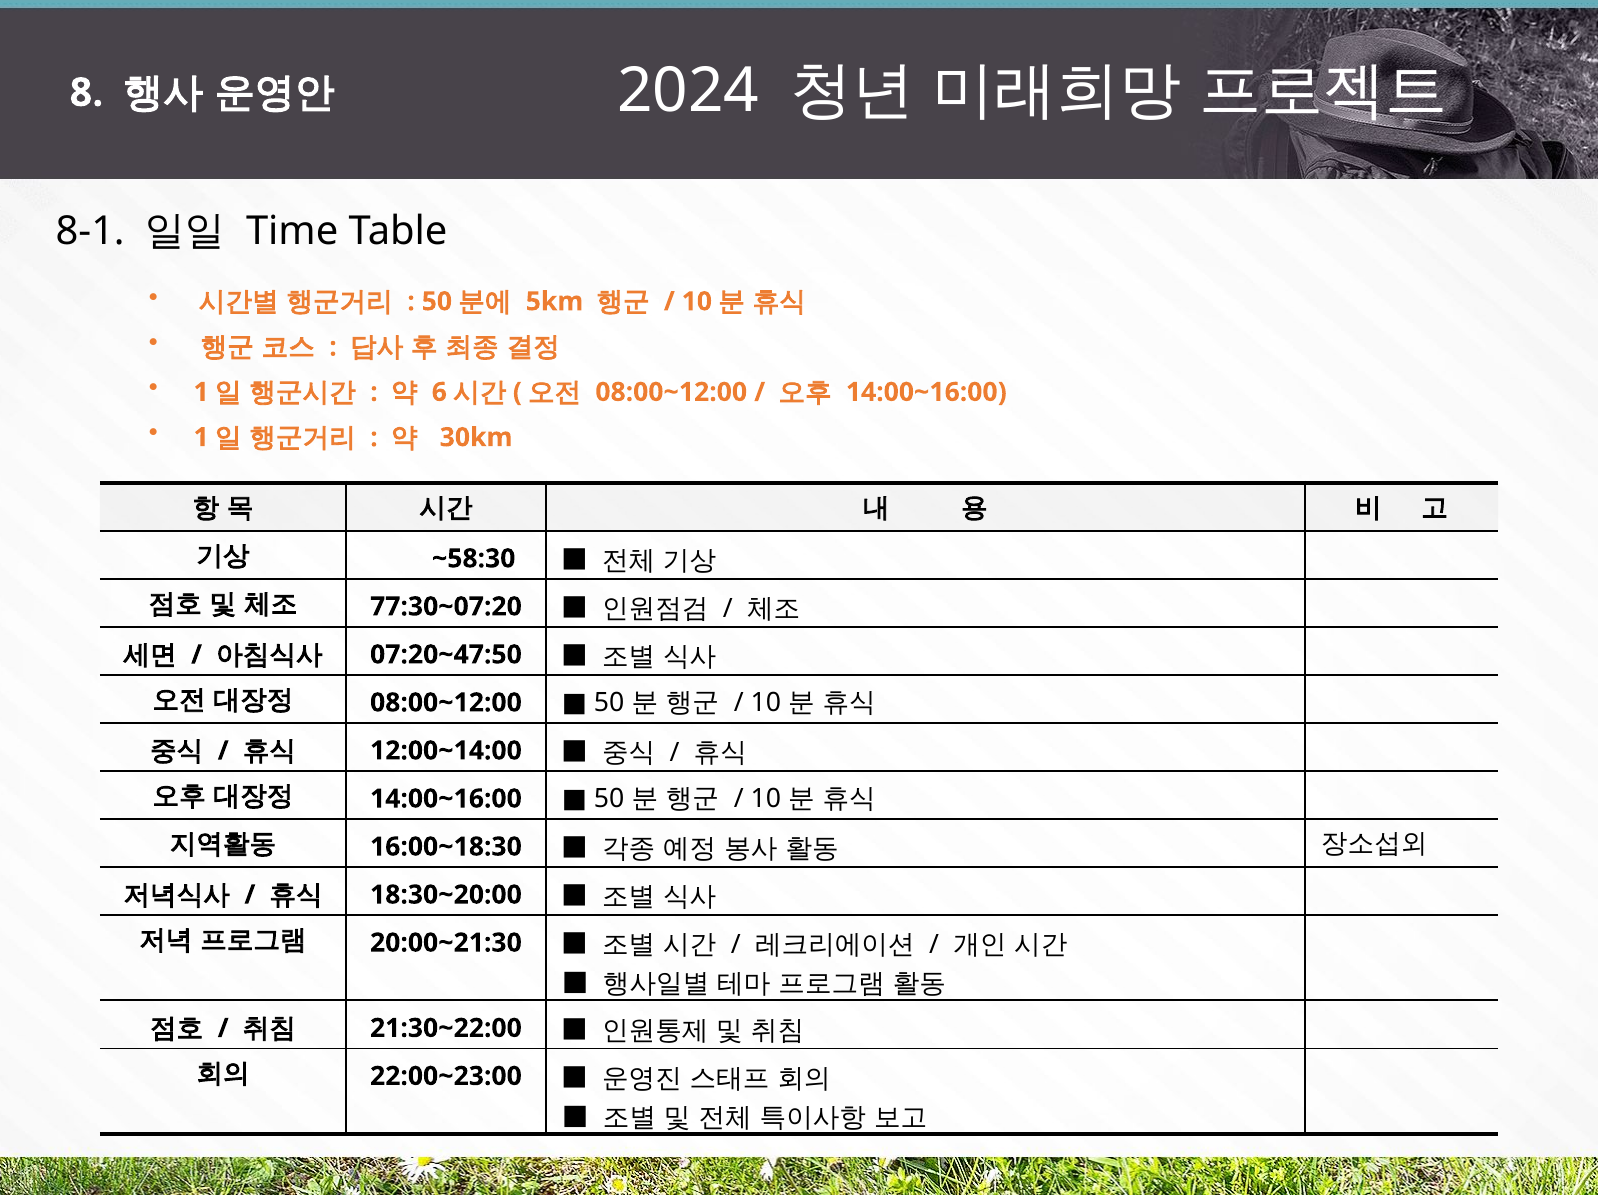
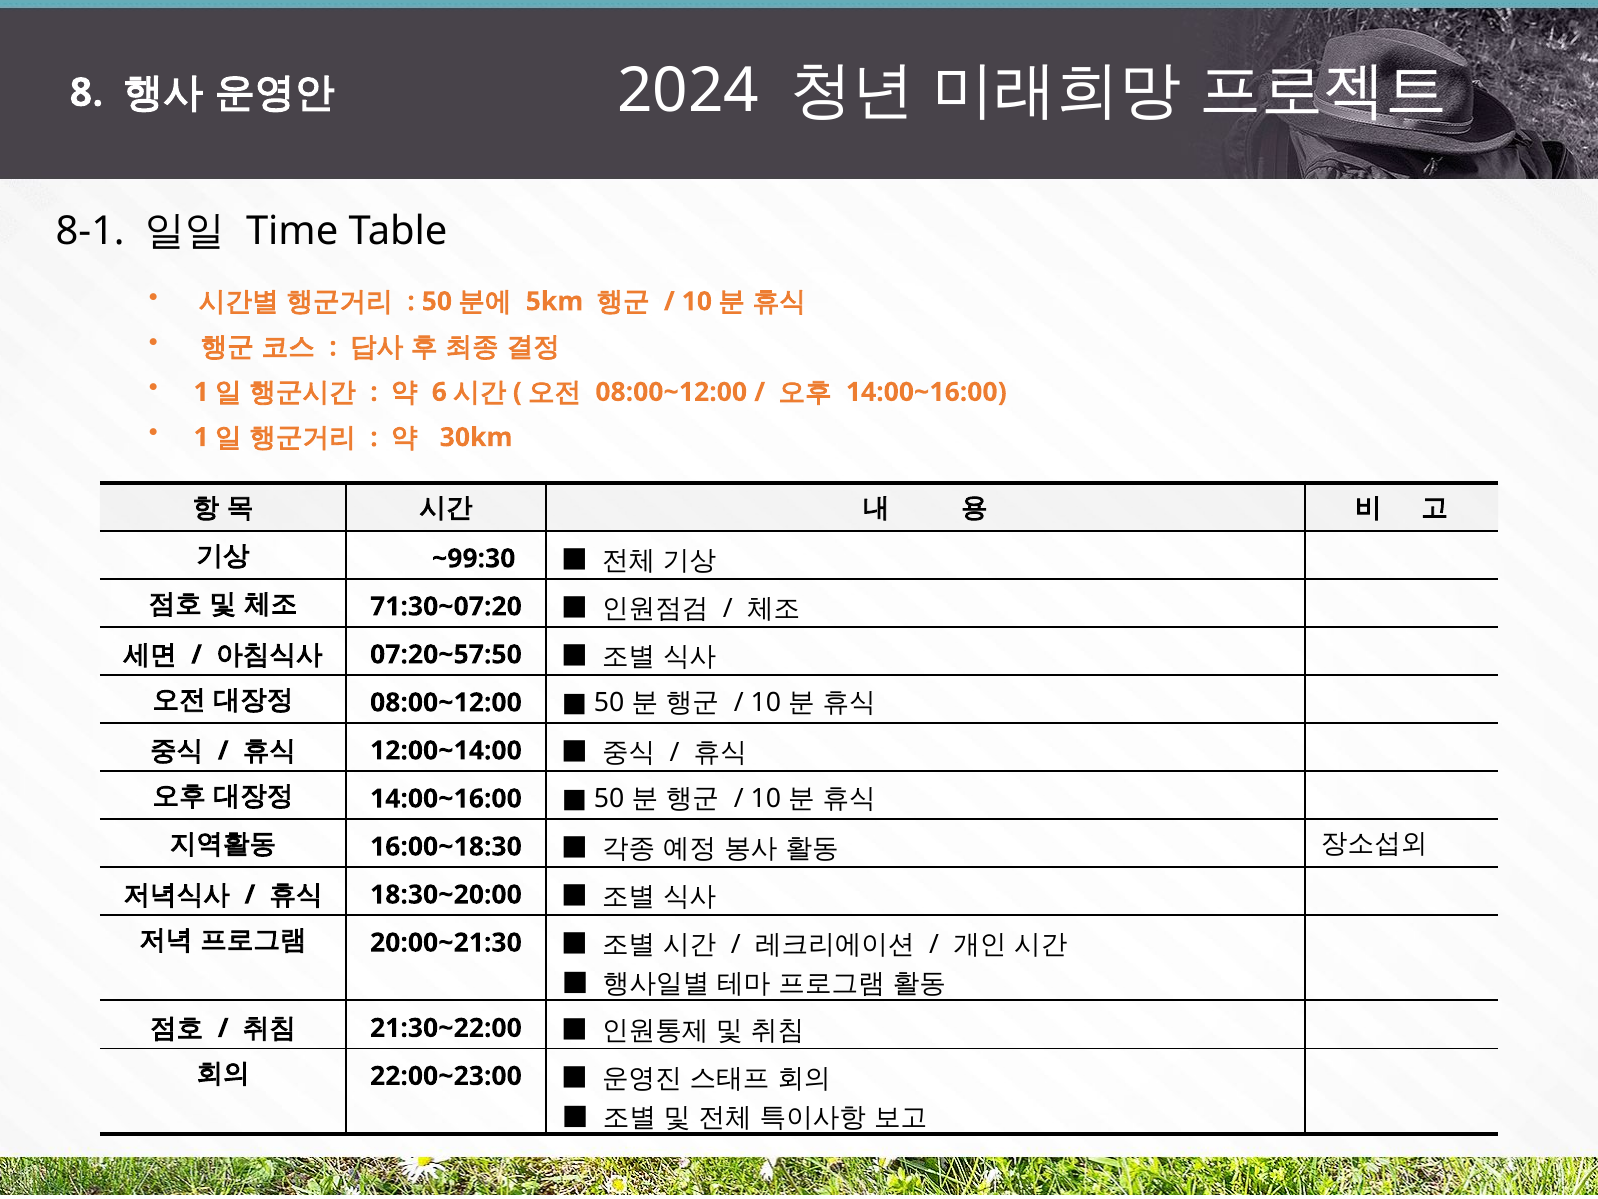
~58:30: ~58:30 -> ~99:30 (474, 558)
77:30~07:20: 77:30~07:20 -> 71:30~07:20 (446, 606)
07:20~47:50: 07:20~47:50 -> 07:20~57:50 (446, 654)
